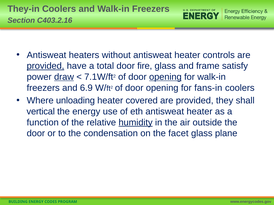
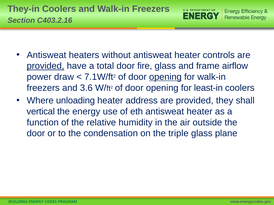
satisfy: satisfy -> airflow (235, 66)
draw underline: present -> none (64, 77)
6.9: 6.9 -> 3.6 (86, 88)
fans-in: fans-in -> least-in (208, 88)
covered: covered -> address (142, 101)
humidity underline: present -> none (136, 123)
facet: facet -> triple (178, 134)
